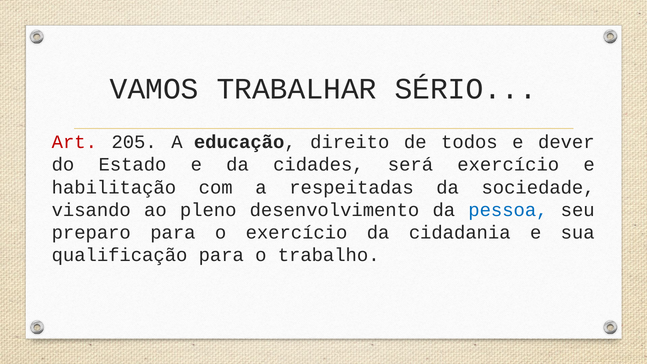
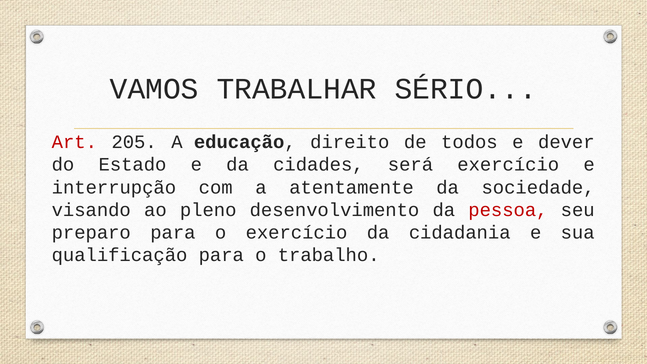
habilitação: habilitação -> interrupção (114, 187)
respeitadas: respeitadas -> atentamente (351, 187)
pessoa colour: blue -> red (508, 210)
